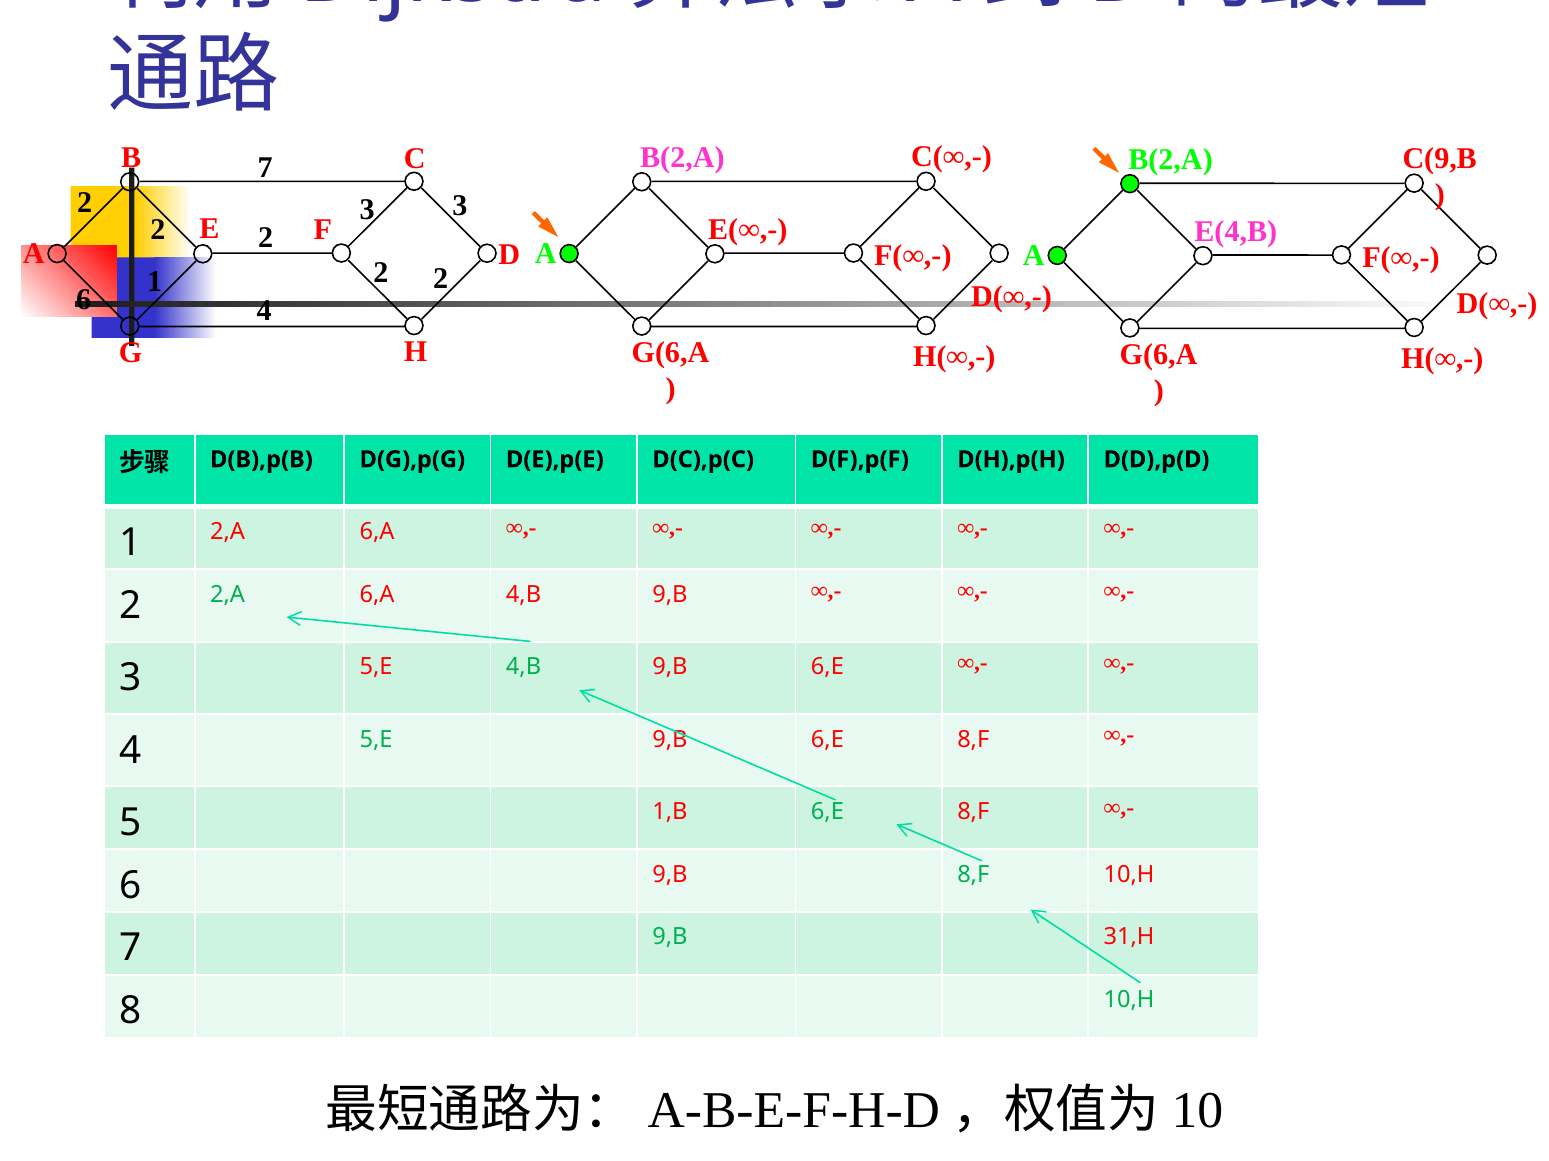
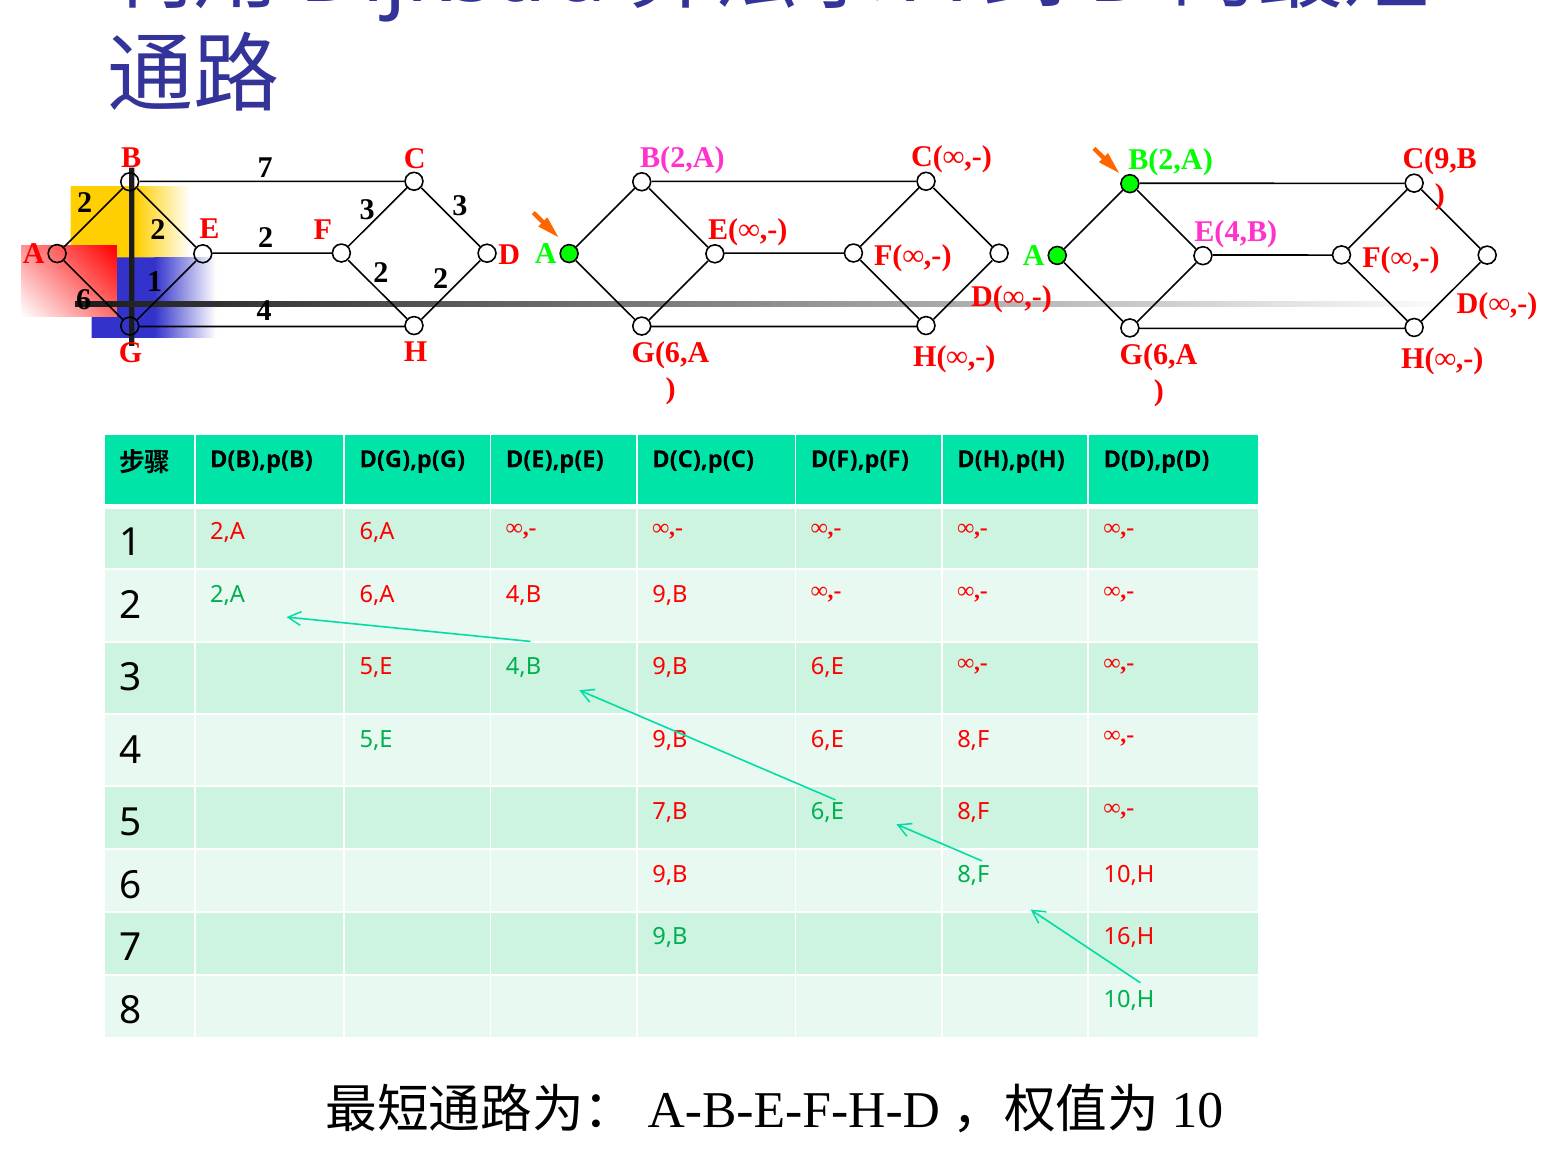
1,B: 1,B -> 7,B (670, 812)
31,H: 31,H -> 16,H (1129, 938)
